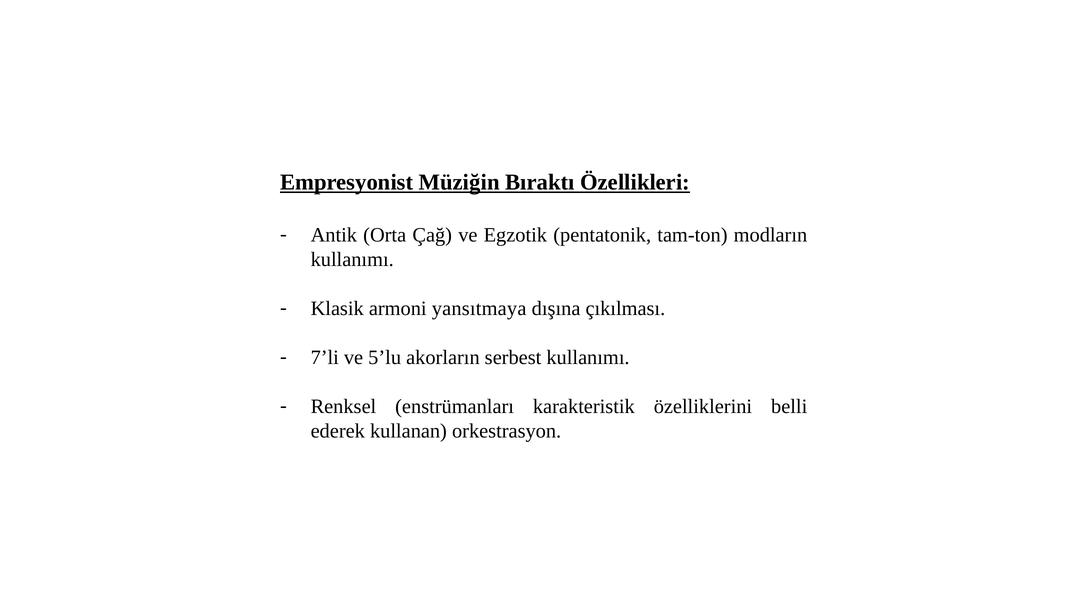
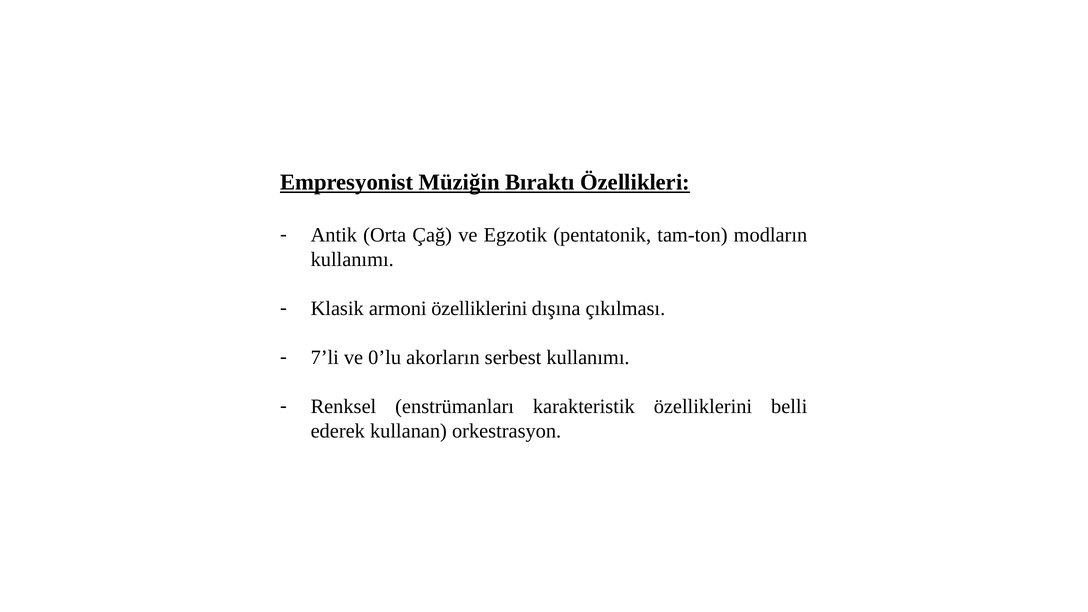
armoni yansıtmaya: yansıtmaya -> özelliklerini (479, 309)
5’lu: 5’lu -> 0’lu (385, 358)
